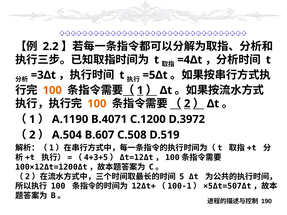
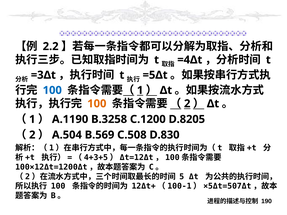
100 colour: orange -> blue (52, 90)
B.4071: B.4071 -> B.3258 (109, 119)
D.3972: D.3972 -> D.8205 (187, 119)
B.607: B.607 -> B.569 (100, 135)
D.519: D.519 -> D.830 (164, 135)
